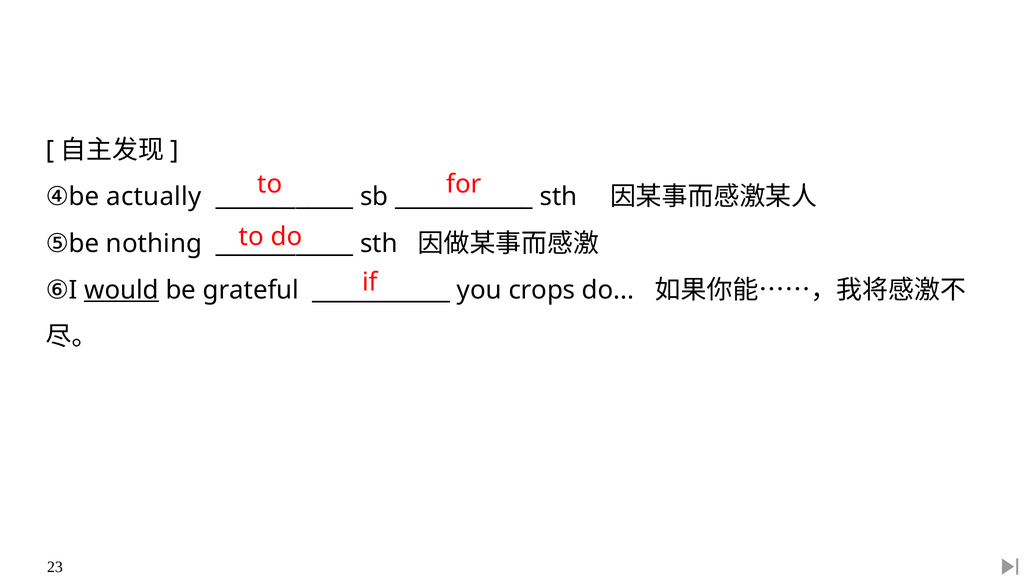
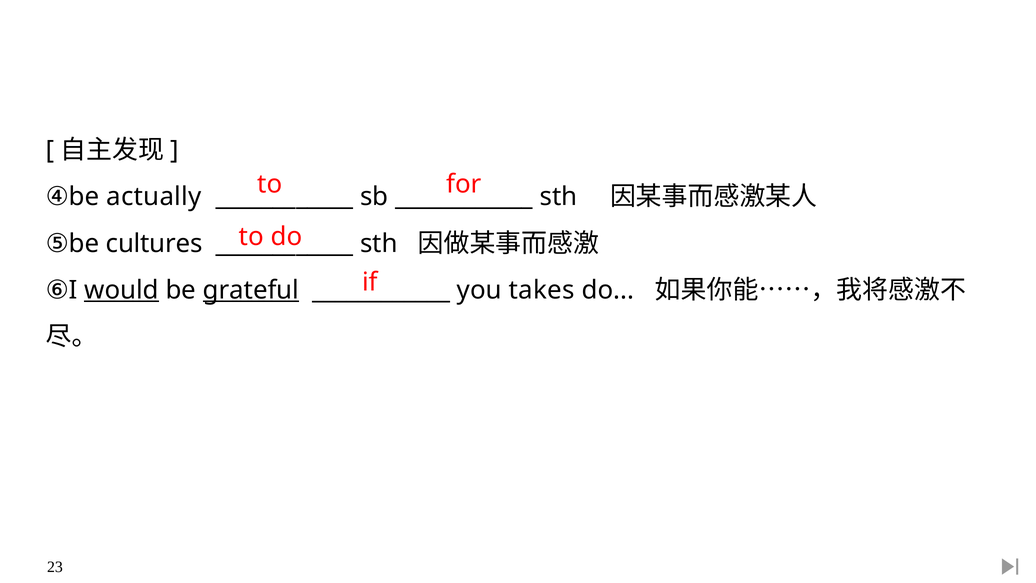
nothing: nothing -> cultures (154, 243)
grateful underline: none -> present (251, 290)
crops: crops -> takes (542, 290)
